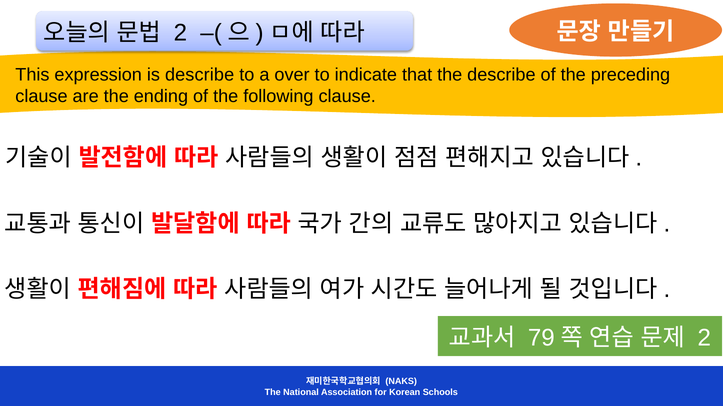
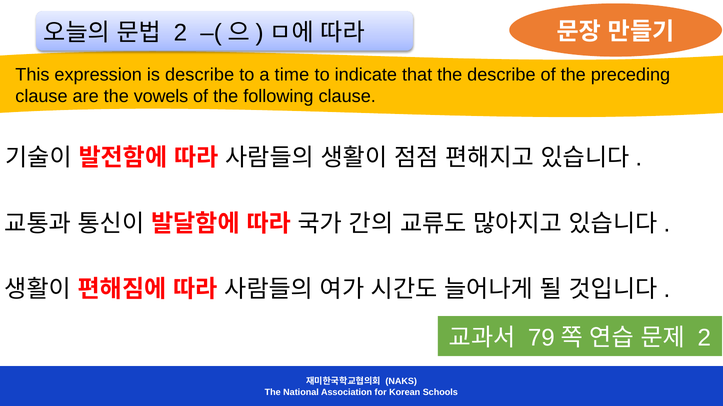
over: over -> time (292, 75)
ending: ending -> vowels (161, 96)
